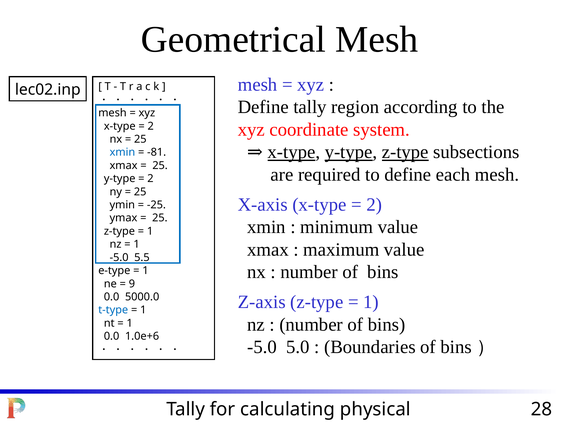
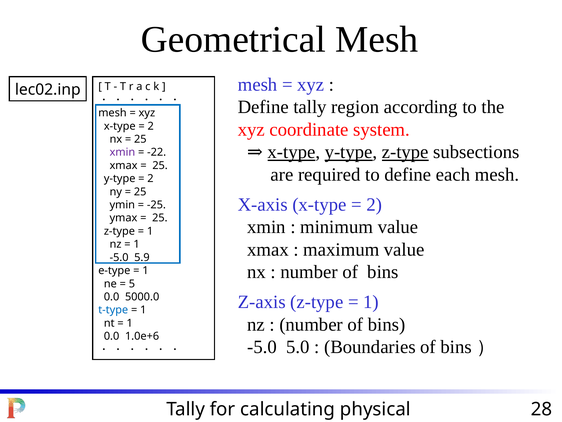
xmin colour: blue -> purple (122, 152)
-81: -81 -> -22 (157, 152)
5.5: 5.5 -> 5.9 (142, 257)
9: 9 -> 5 (132, 283)
